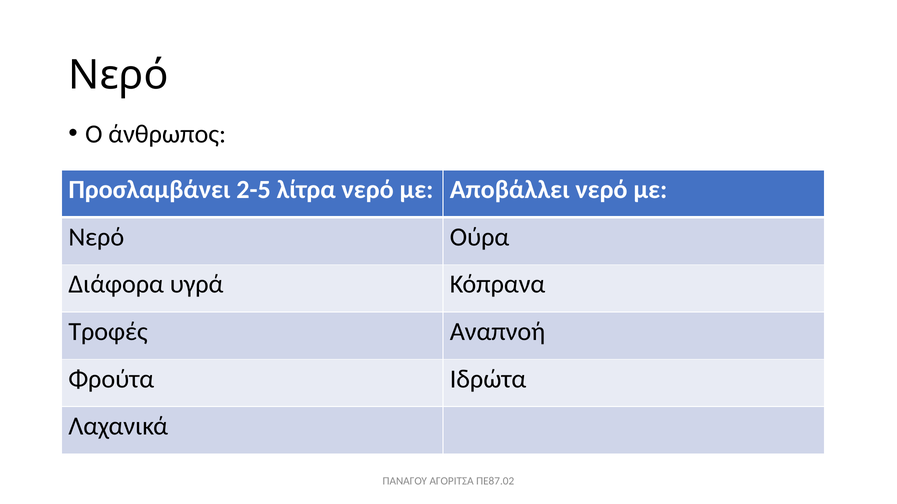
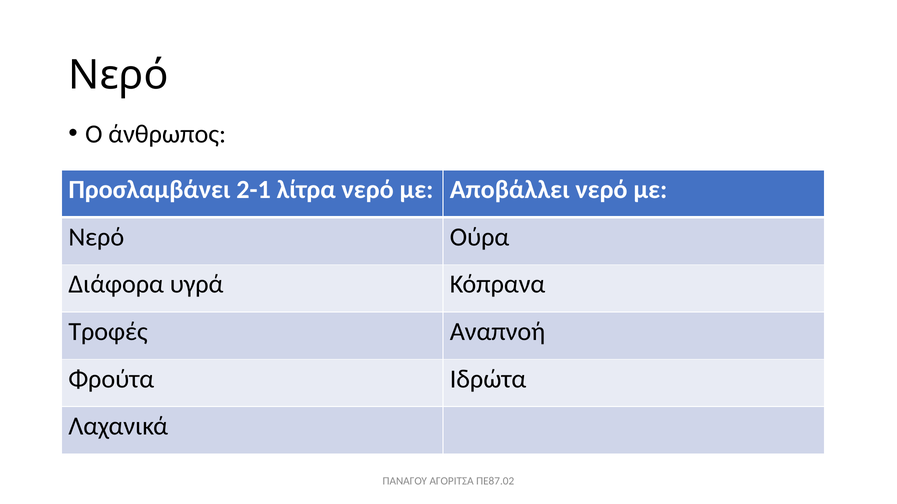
2-5: 2-5 -> 2-1 (254, 190)
